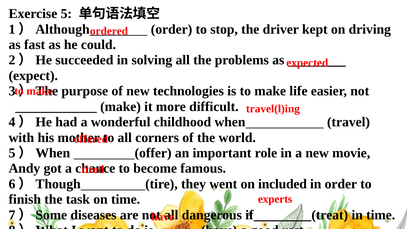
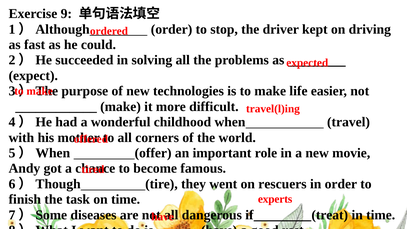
Exercise 5: 5 -> 9 (66, 14)
included: included -> rescuers (282, 184)
